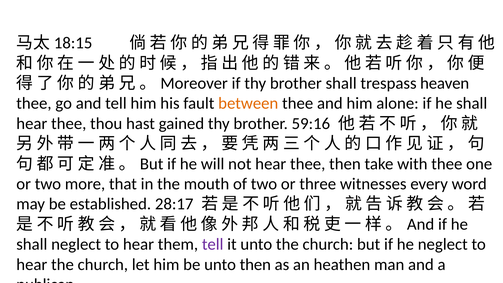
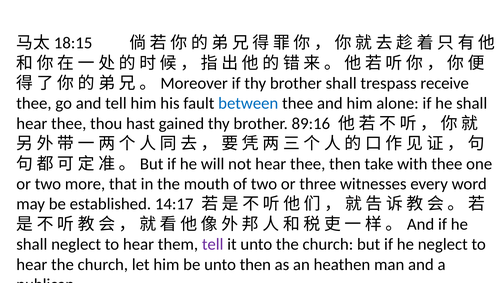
heaven: heaven -> receive (445, 83)
between colour: orange -> blue (248, 103)
59:16: 59:16 -> 89:16 (311, 124)
28:17: 28:17 -> 14:17 (174, 204)
